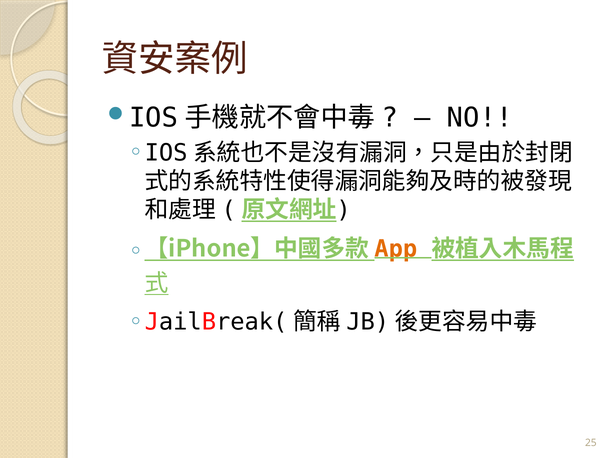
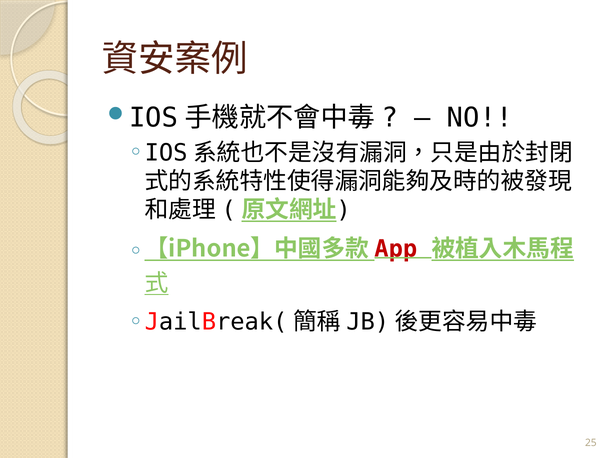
App colour: orange -> red (396, 249)
